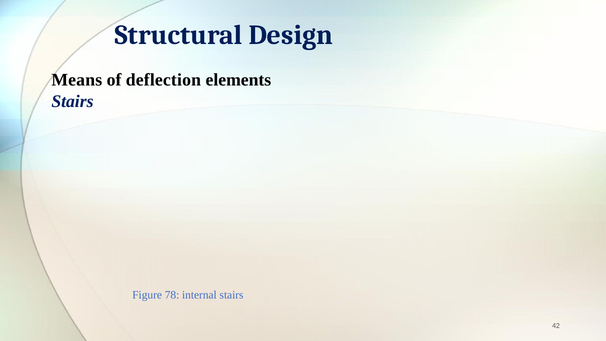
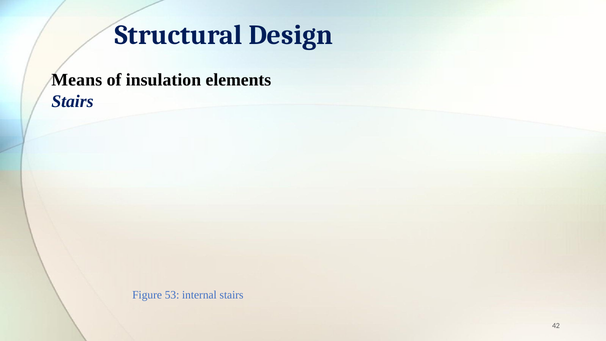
deflection: deflection -> insulation (163, 80)
78: 78 -> 53 (172, 295)
